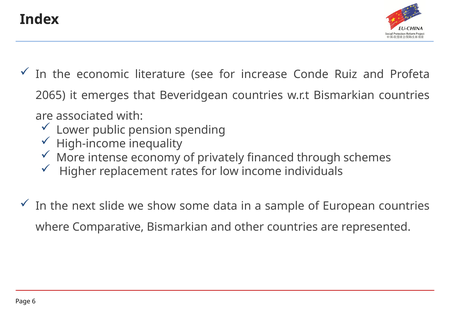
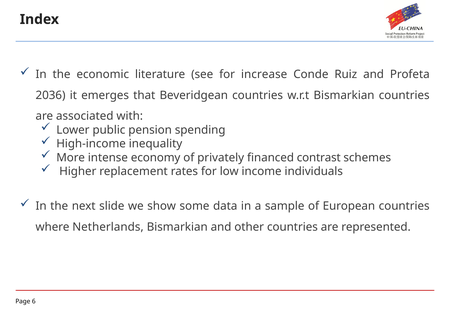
2065: 2065 -> 2036 (51, 95)
through: through -> contrast (319, 157)
Comparative: Comparative -> Netherlands (108, 227)
